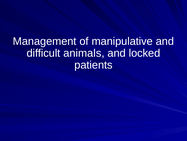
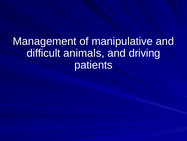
locked: locked -> driving (145, 53)
